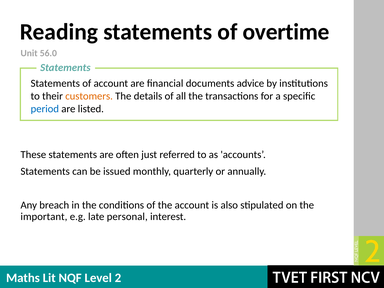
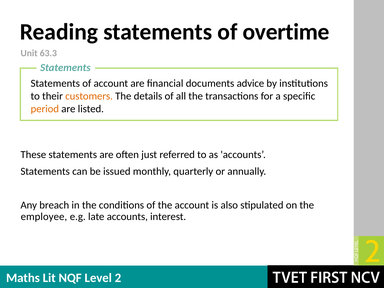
56.0: 56.0 -> 63.3 (48, 53)
period colour: blue -> orange (45, 109)
important: important -> employee (44, 217)
late personal: personal -> accounts (127, 217)
